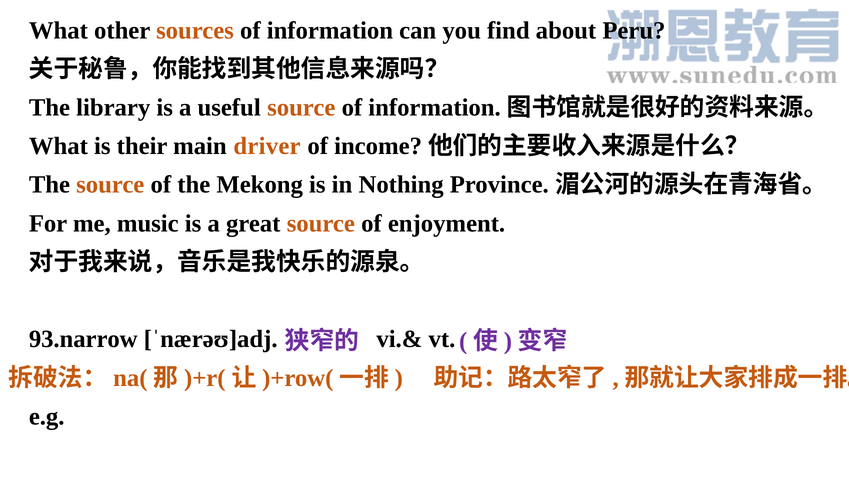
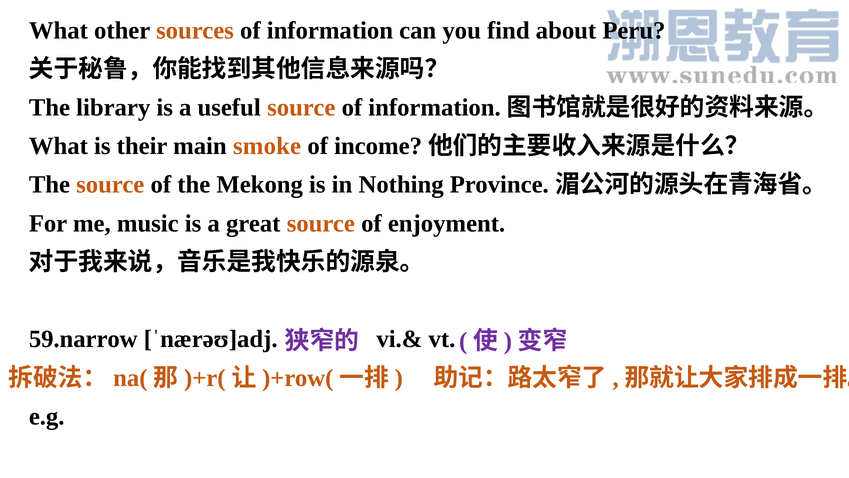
driver: driver -> smoke (267, 146)
93.narrow: 93.narrow -> 59.narrow (83, 339)
